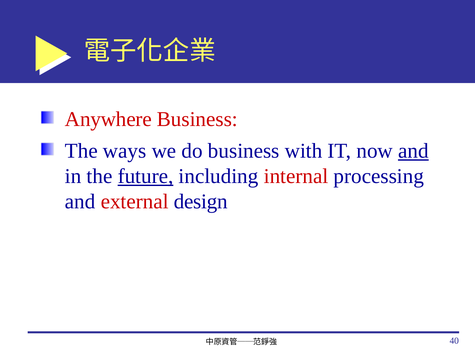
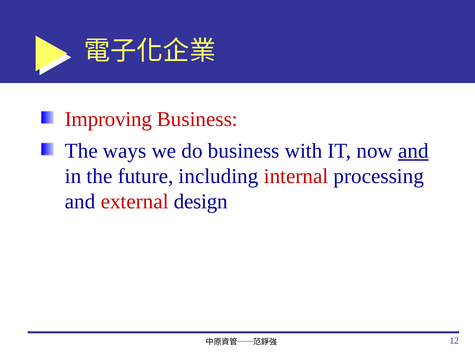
Anywhere: Anywhere -> Improving (108, 119)
future underline: present -> none (146, 176)
40: 40 -> 12 (454, 341)
